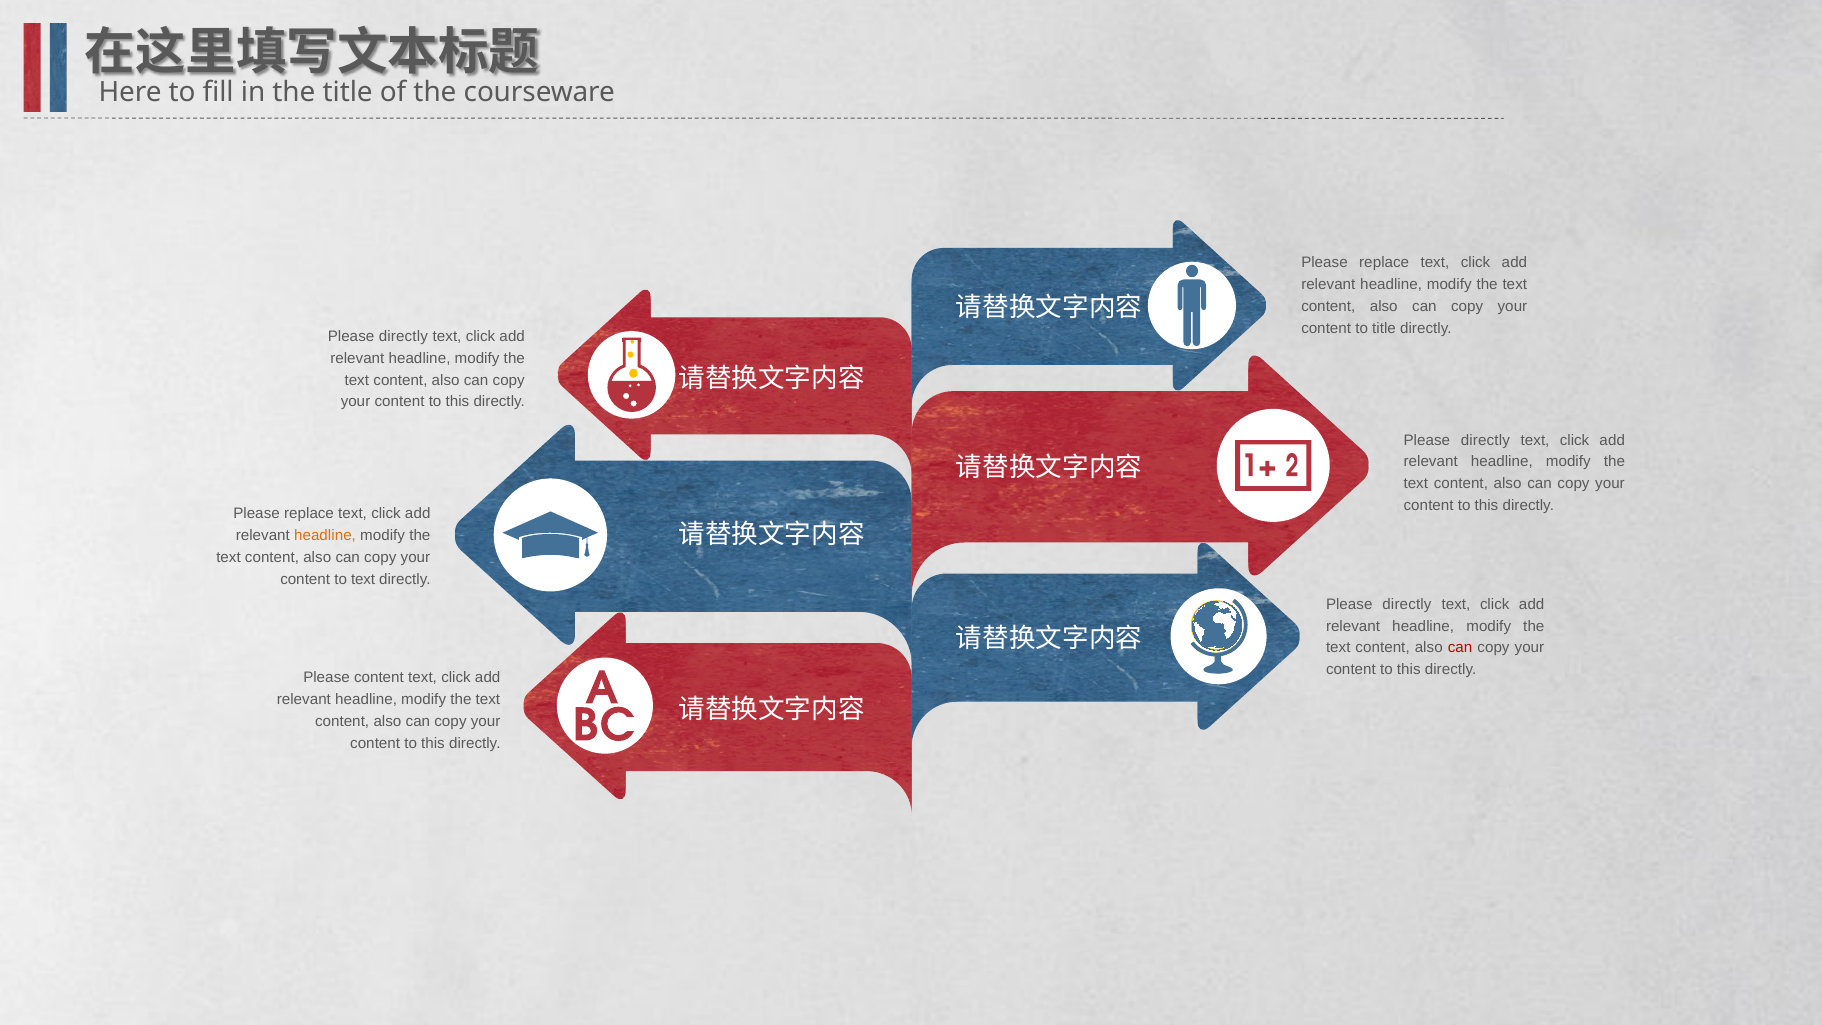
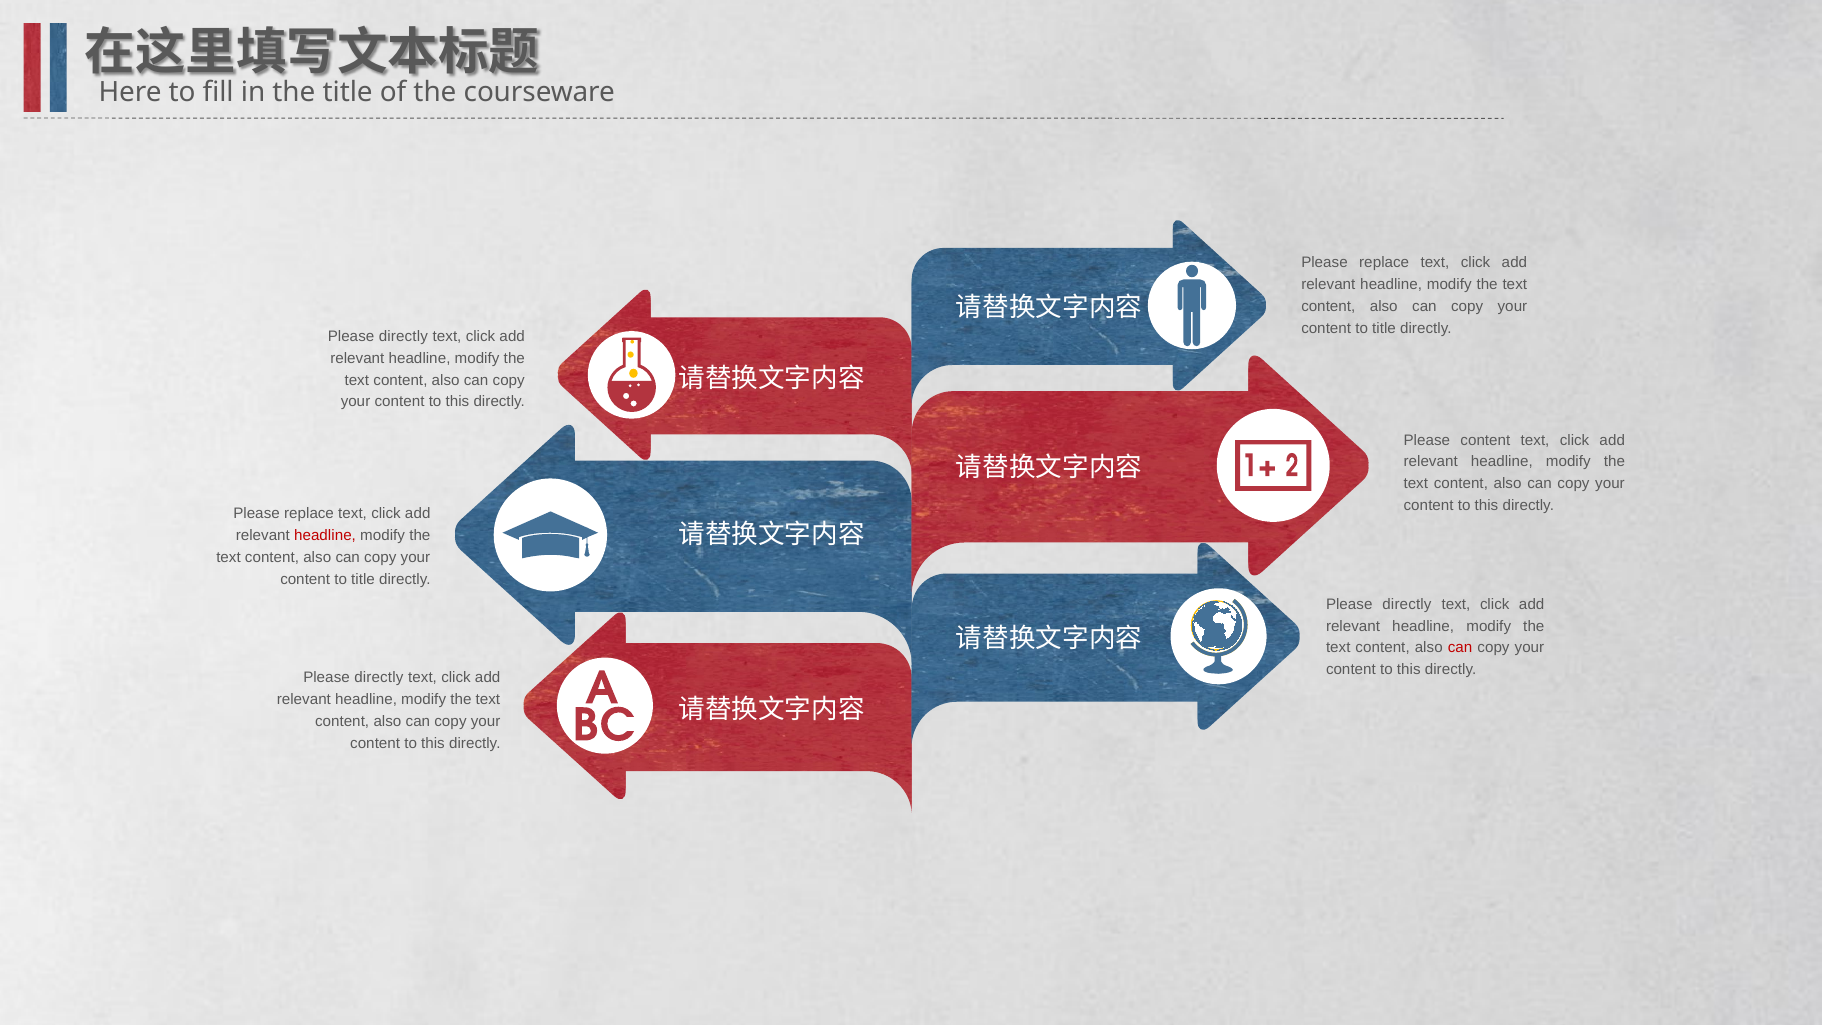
directly: directly -> content (1485, 440)
headline colour: orange -> red (325, 535)
text: text -> title (363, 579)
content: content -> directly (379, 678)
